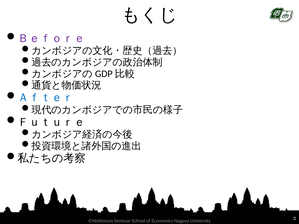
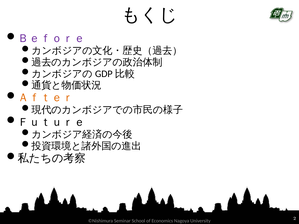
Ａｆｔｅｒ colour: blue -> orange (46, 98)
